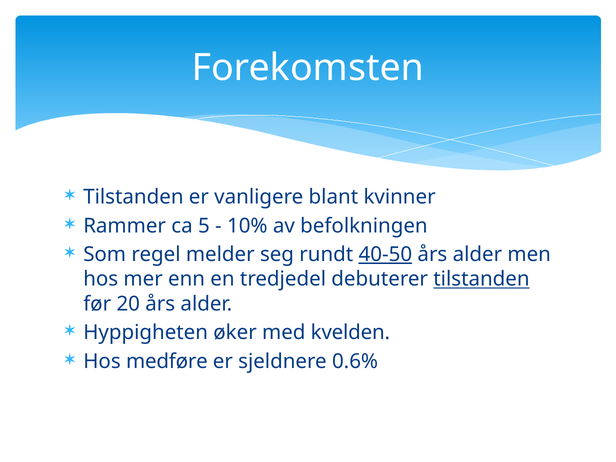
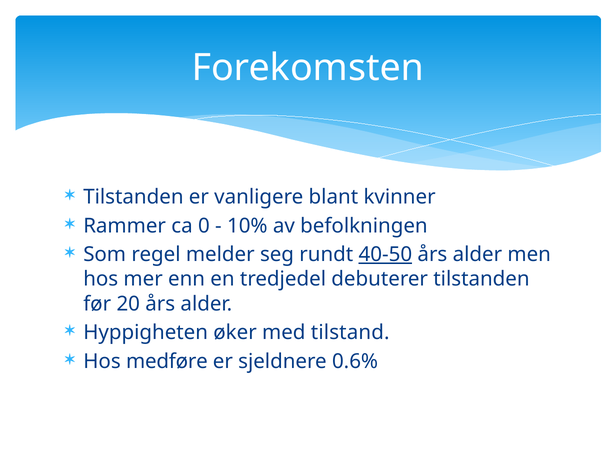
5: 5 -> 0 (204, 226)
tilstanden underline: present -> none (481, 279)
kvelden: kvelden -> tilstand (350, 333)
